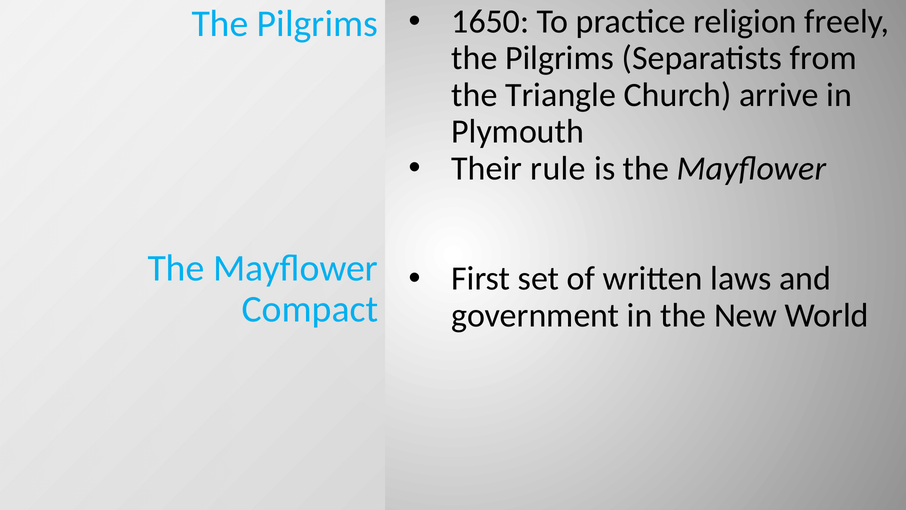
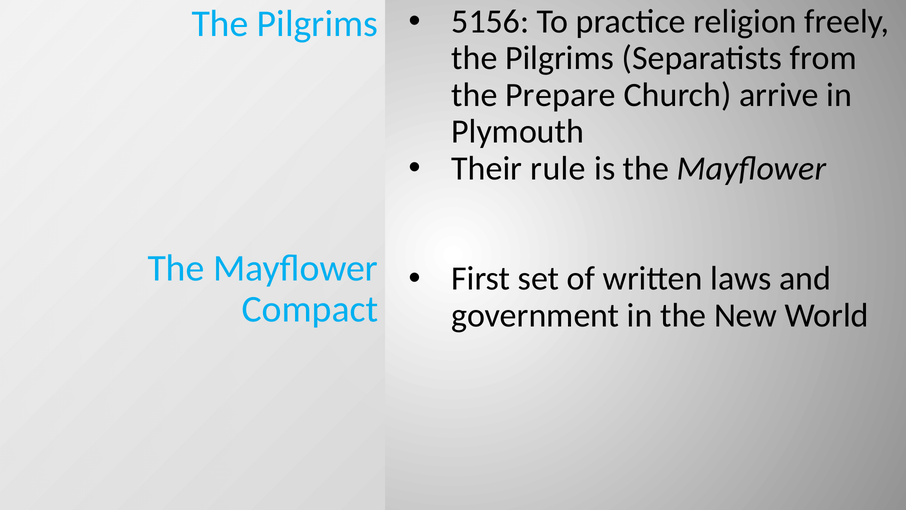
1650: 1650 -> 5156 (490, 22)
Triangle: Triangle -> Prepare (560, 95)
